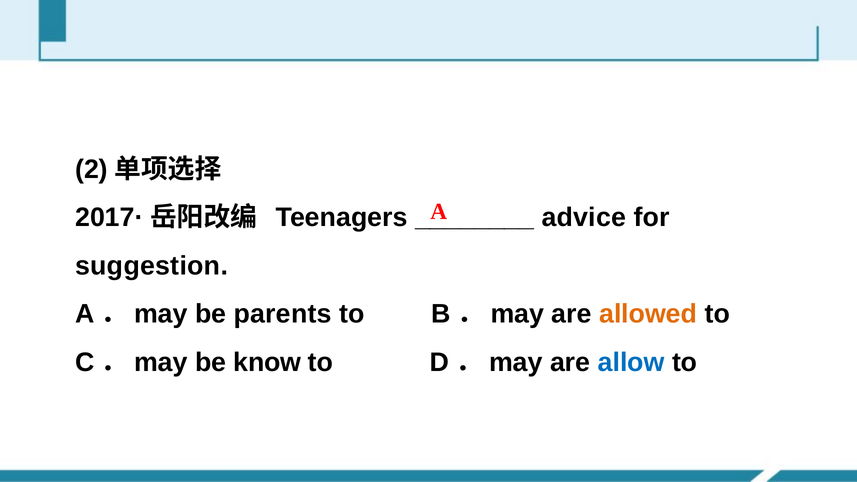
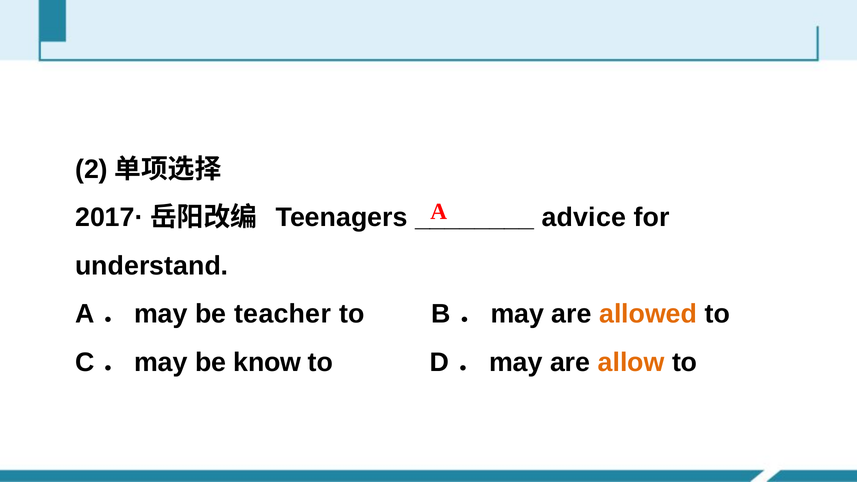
suggestion: suggestion -> understand (152, 266)
parents: parents -> teacher (283, 314)
allow colour: blue -> orange (631, 362)
